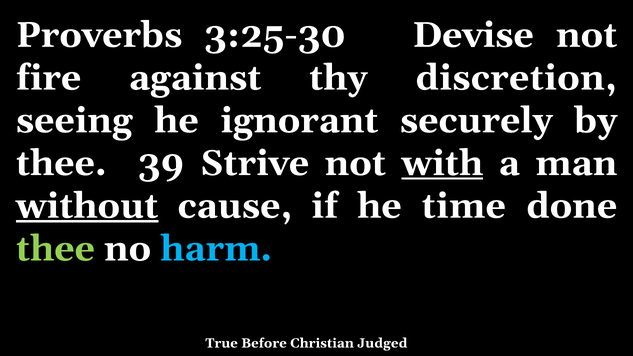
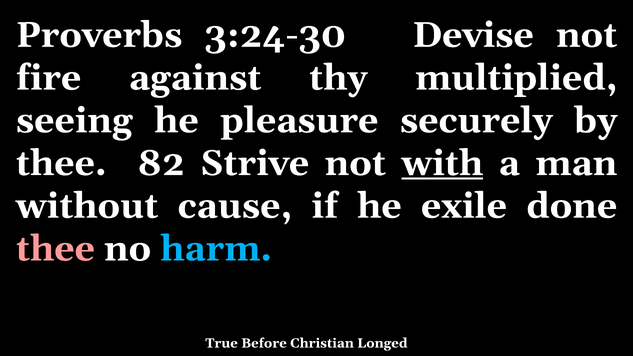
3:25-30: 3:25-30 -> 3:24-30 (275, 35)
discretion: discretion -> multiplied (516, 78)
ignorant: ignorant -> pleasure (299, 121)
39: 39 -> 82 (161, 163)
without underline: present -> none (87, 206)
time: time -> exile (464, 206)
thee colour: light green -> pink (55, 249)
Judged: Judged -> Longed (382, 343)
